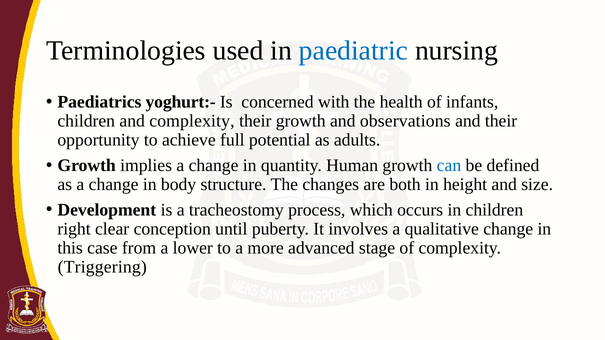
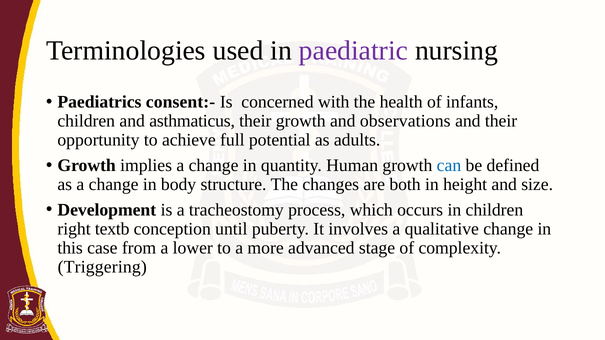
paediatric colour: blue -> purple (353, 51)
yoghurt:-: yoghurt:- -> consent:- (181, 102)
and complexity: complexity -> asthmaticus (192, 121)
clear: clear -> textb (112, 229)
